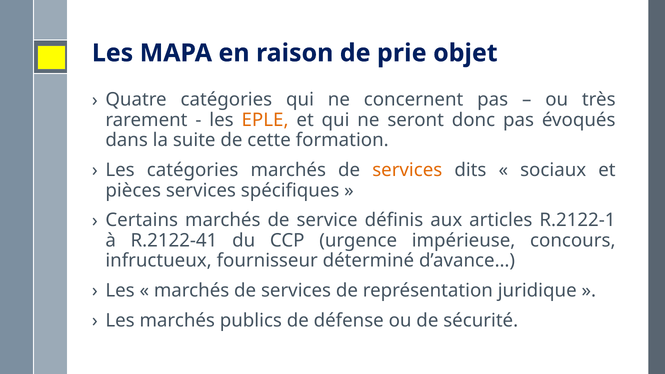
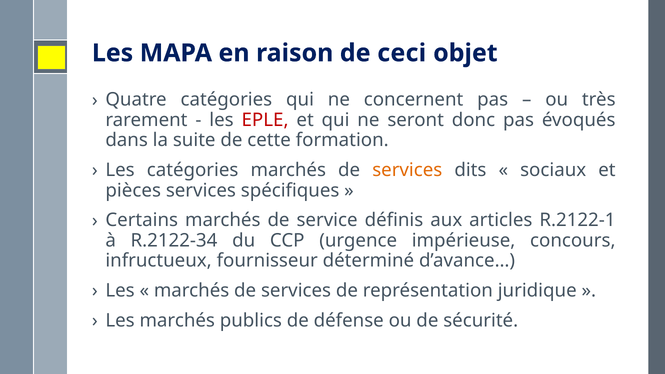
prie: prie -> ceci (402, 53)
EPLE colour: orange -> red (265, 120)
R.2122-41: R.2122-41 -> R.2122-34 (174, 241)
